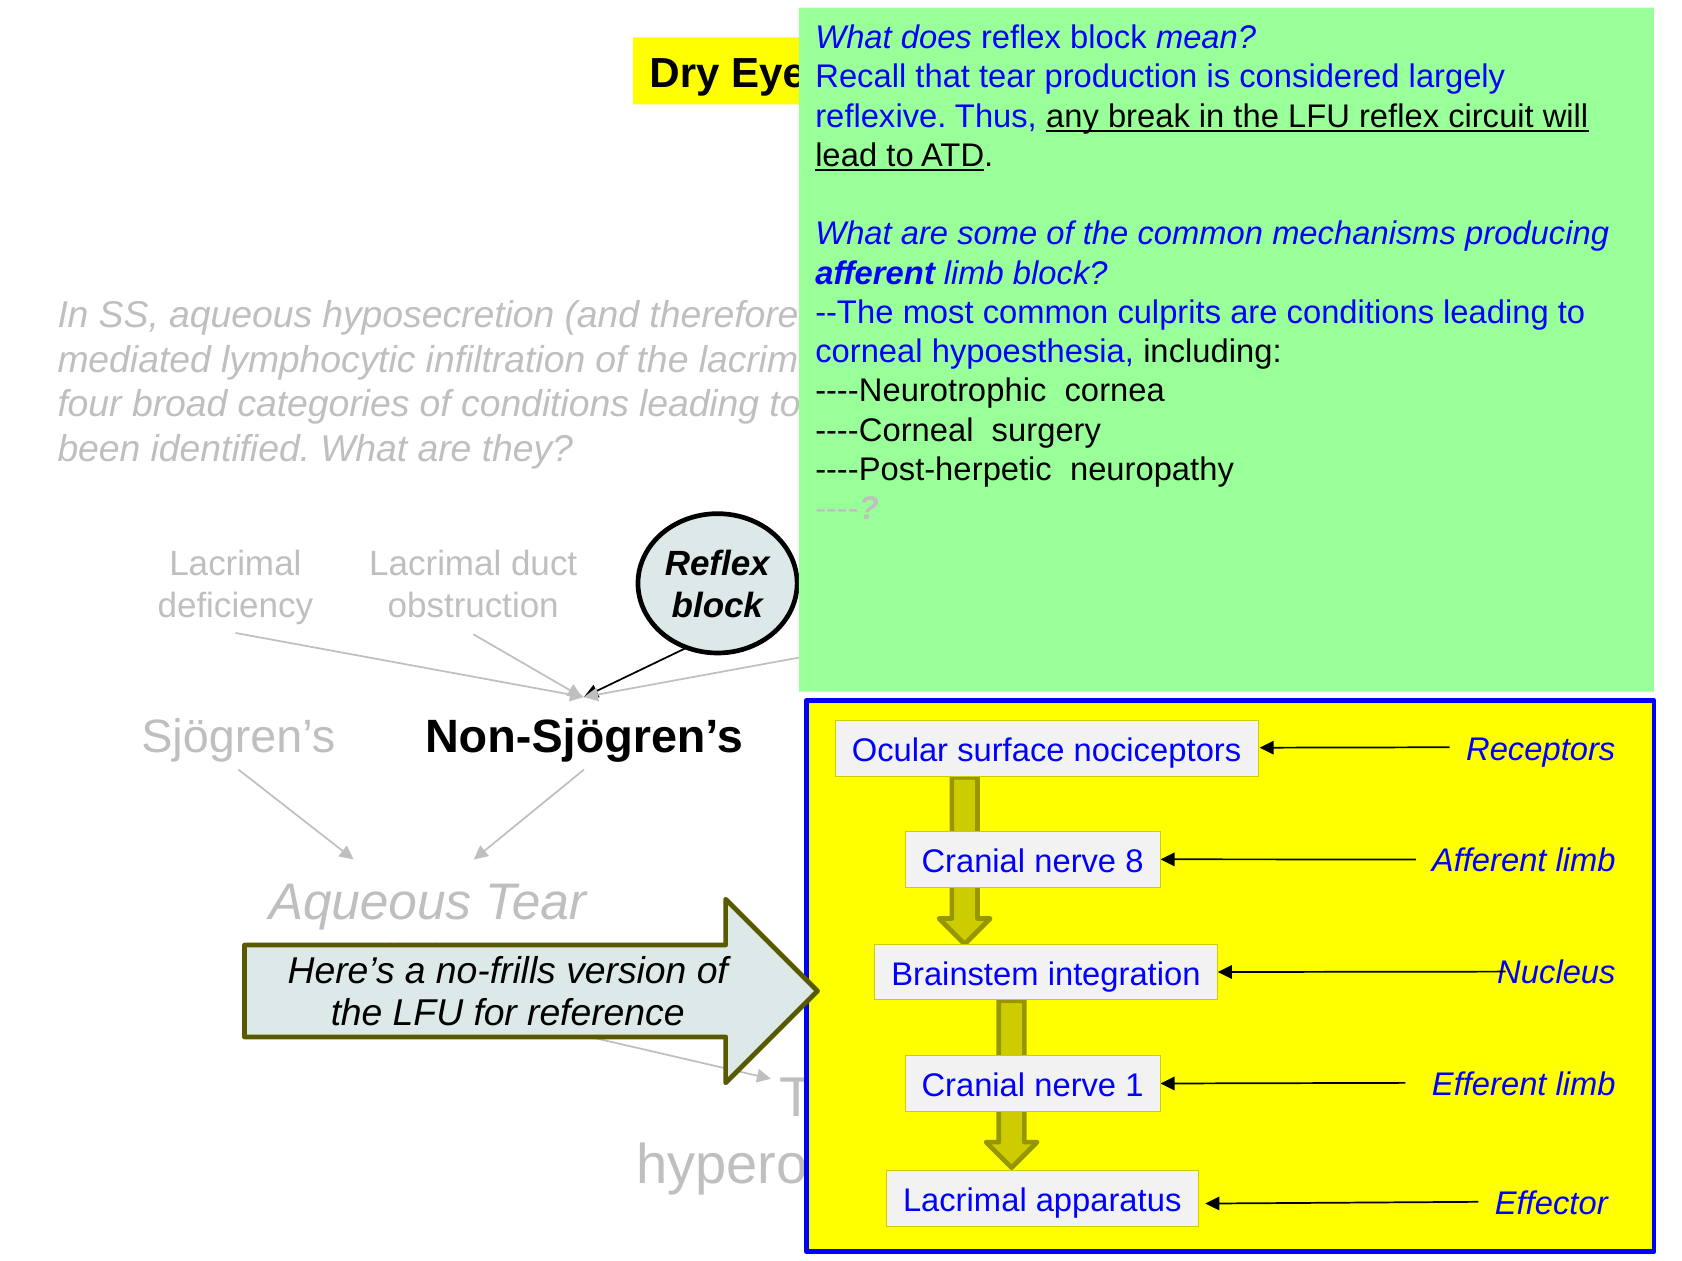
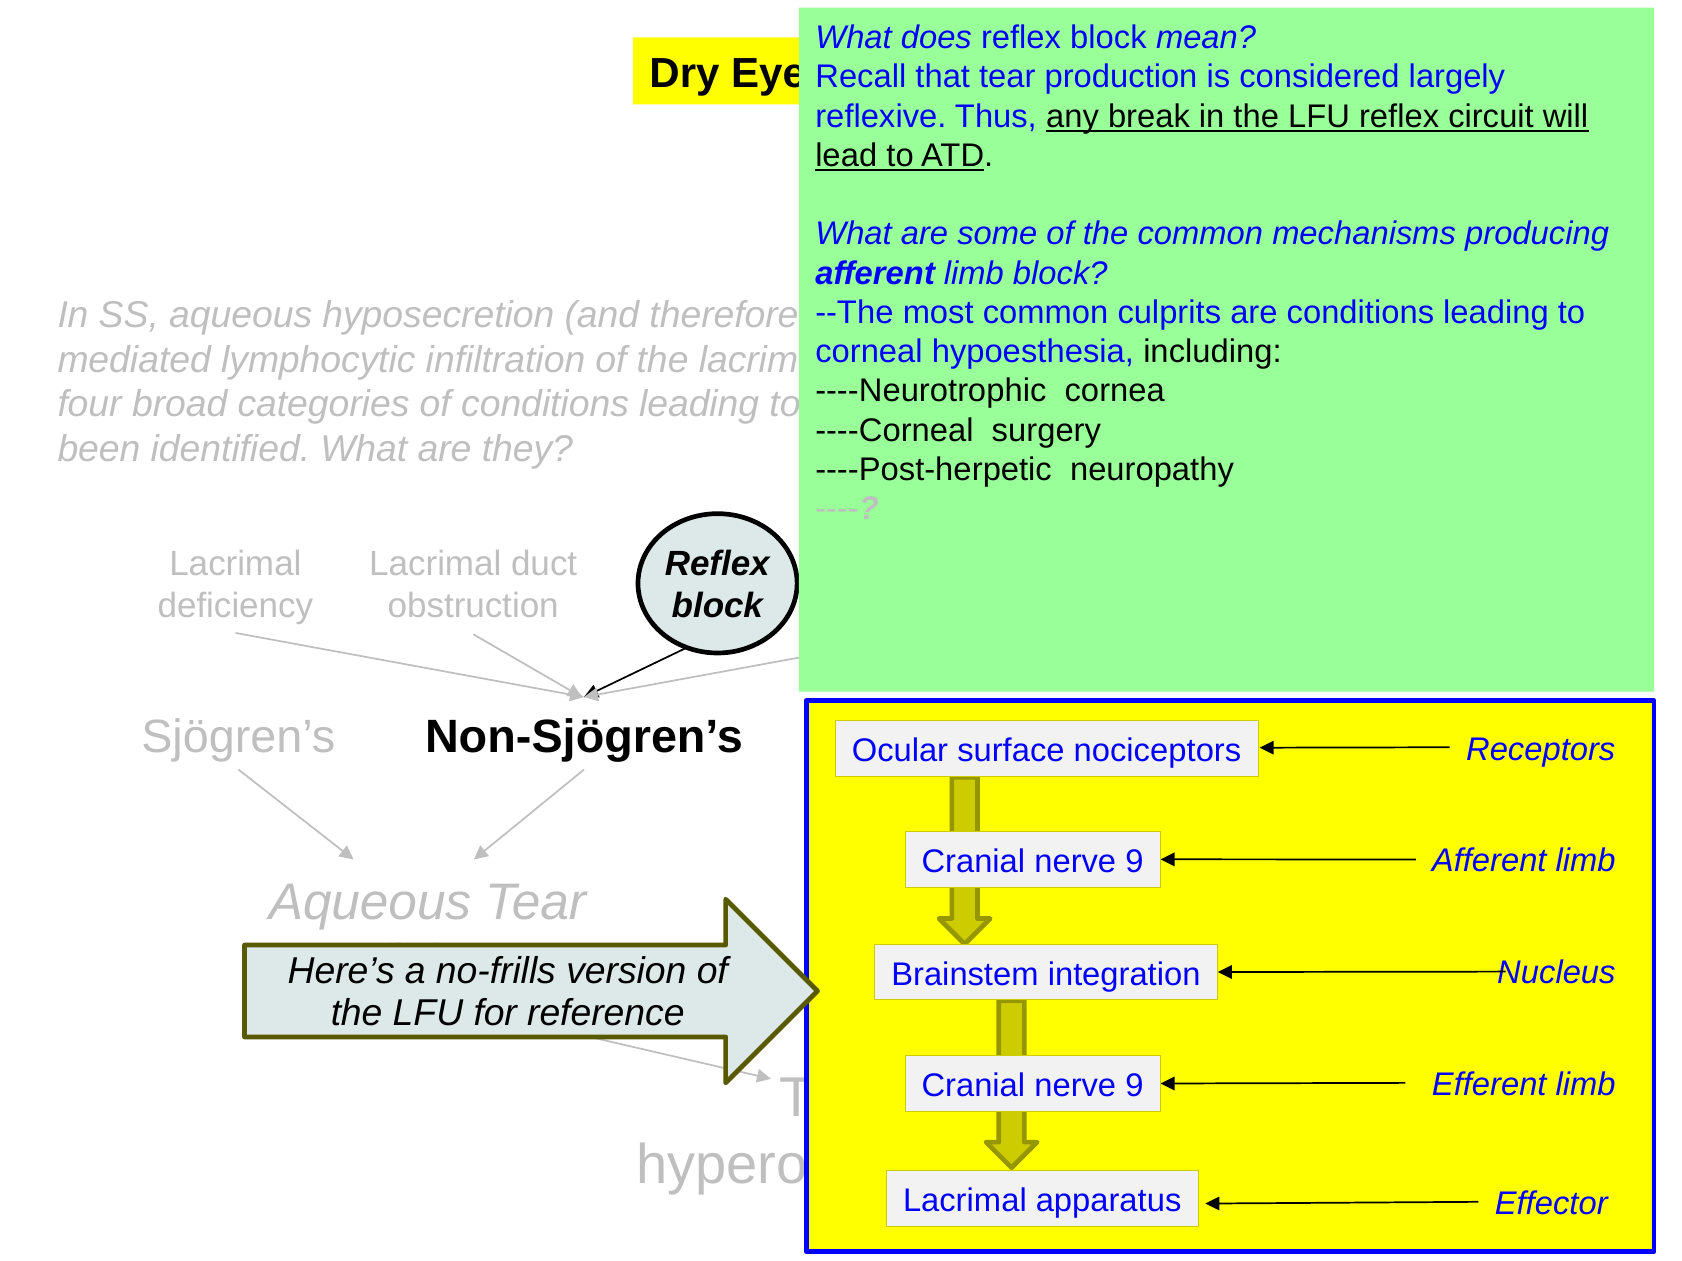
8: 8 -> 9 (1134, 862)
1: 1 -> 9 (1134, 1086)
